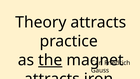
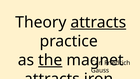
attracts underline: none -> present (98, 22)
